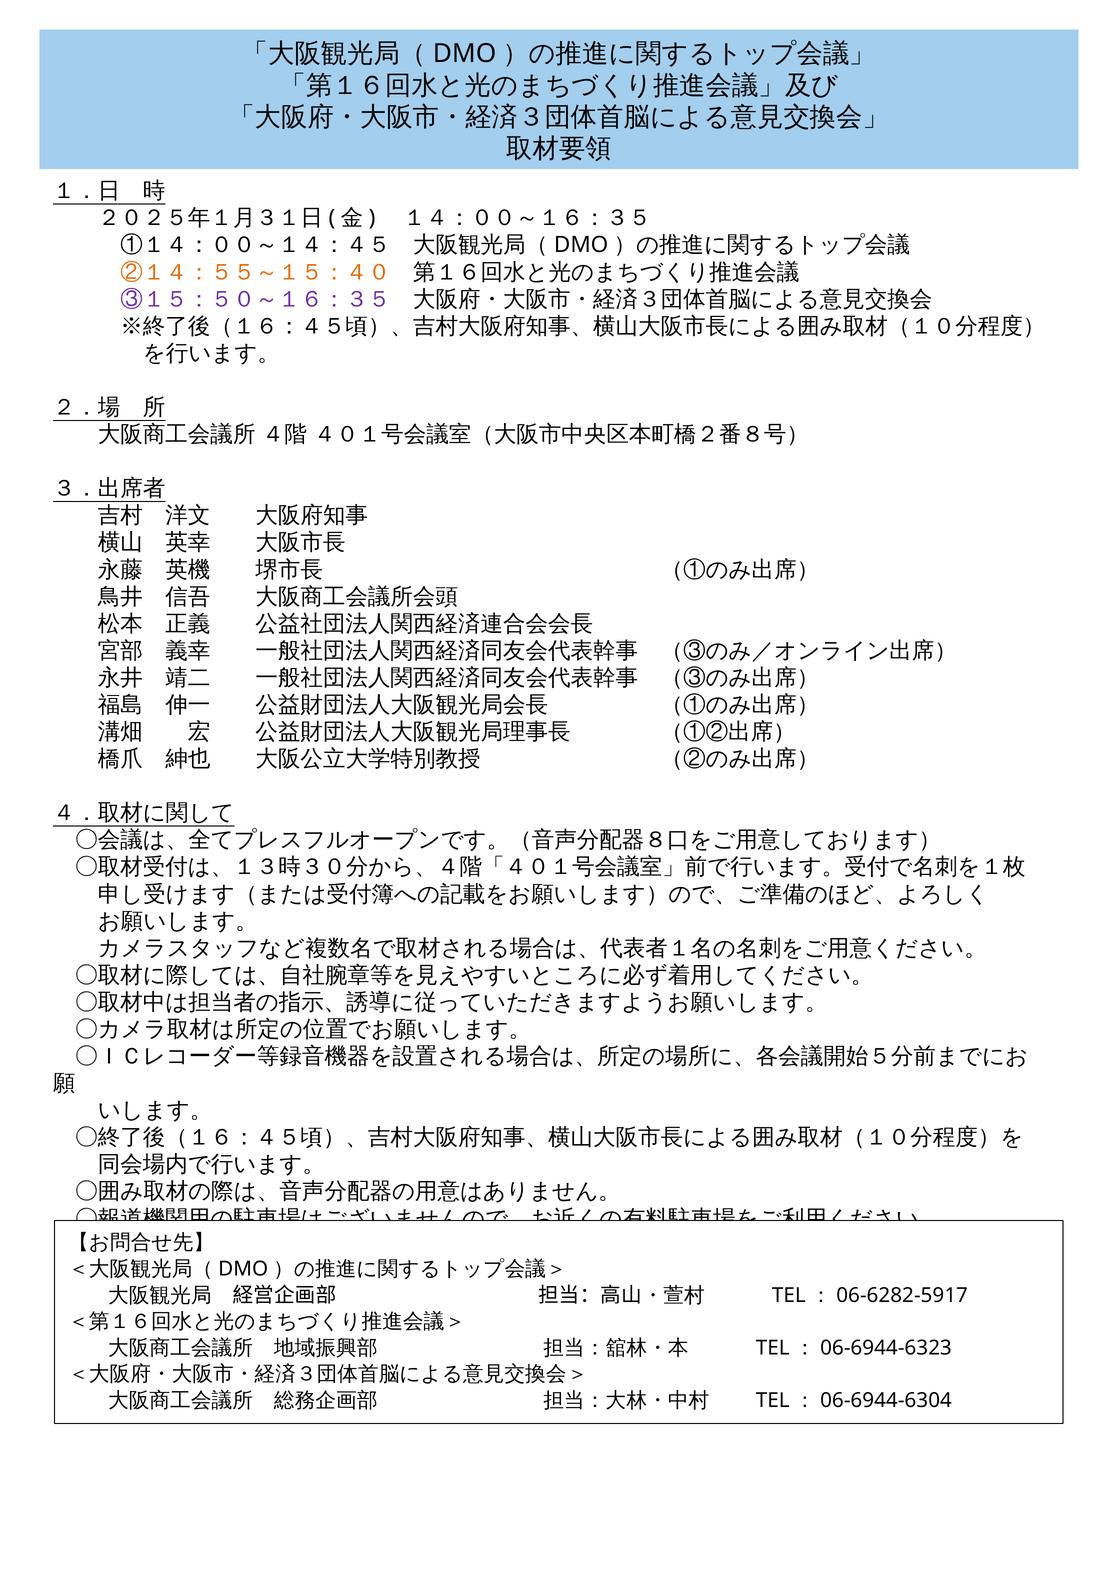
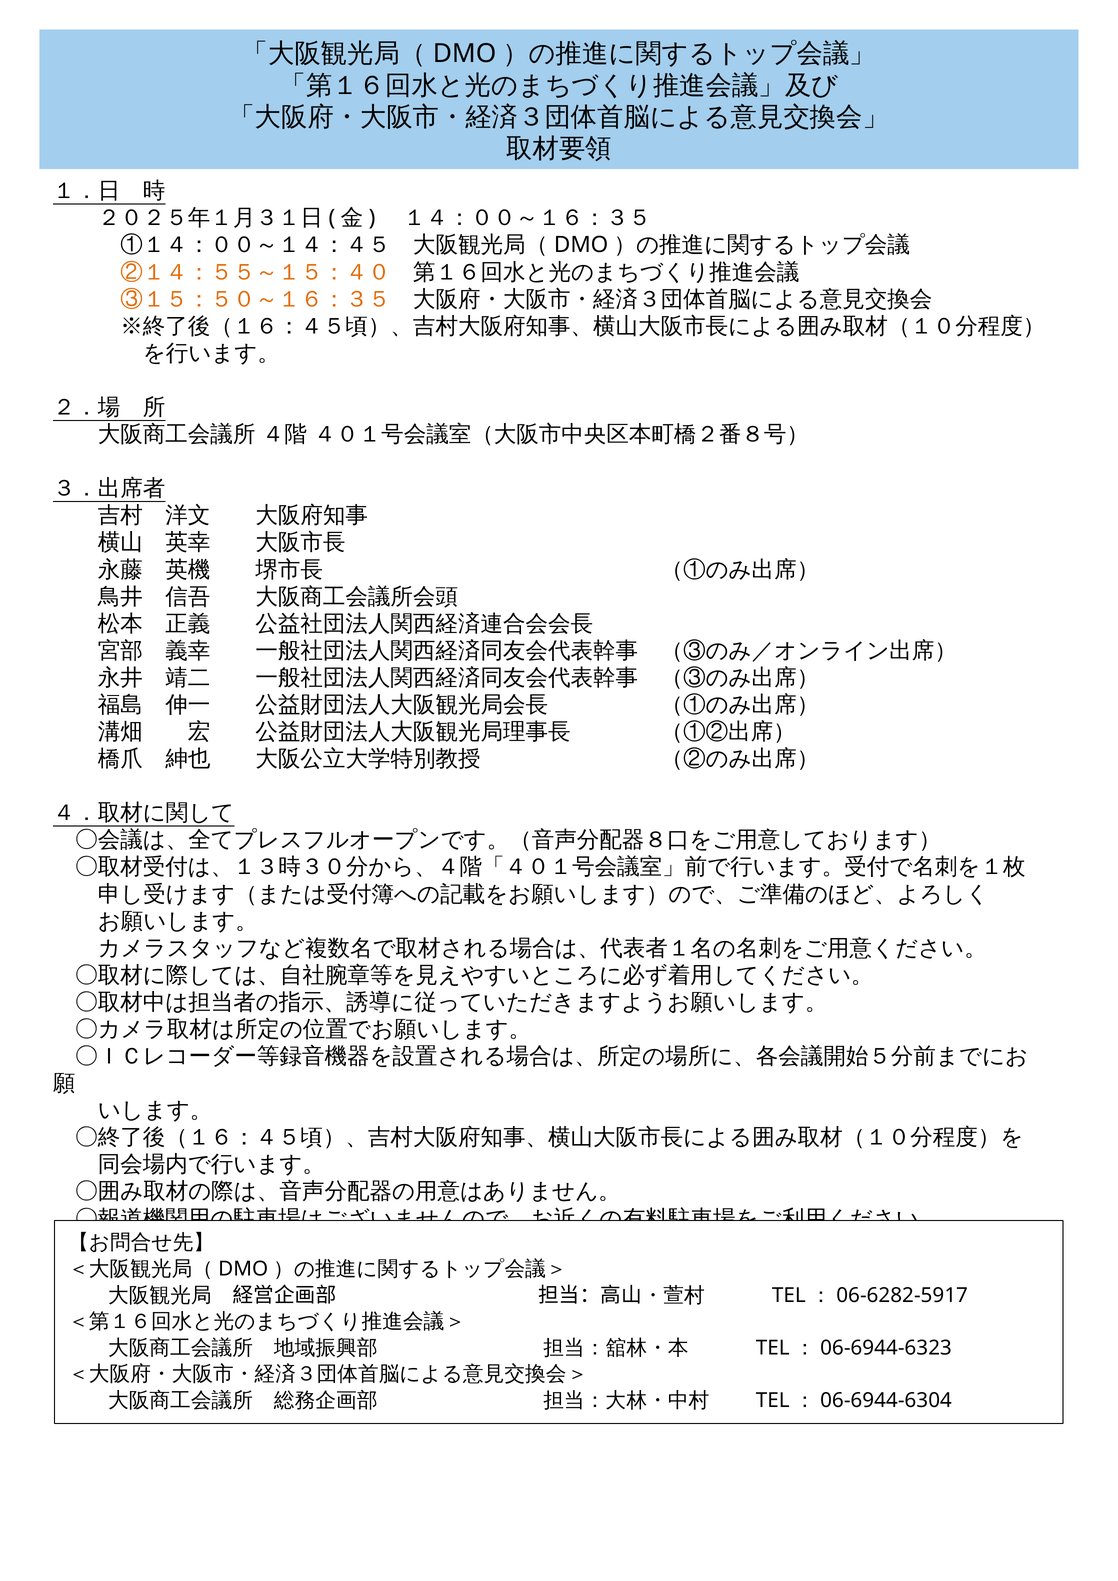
③１５：５０～１６：３５ colour: purple -> orange (255, 299)
